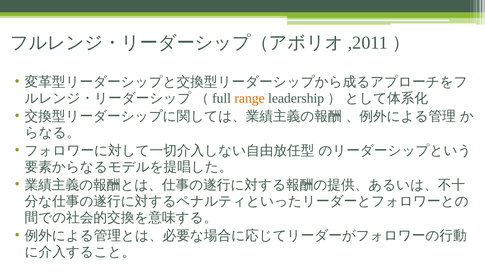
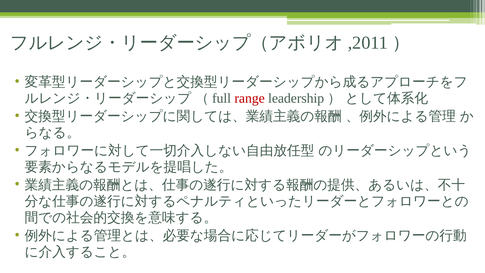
range colour: orange -> red (250, 98)
